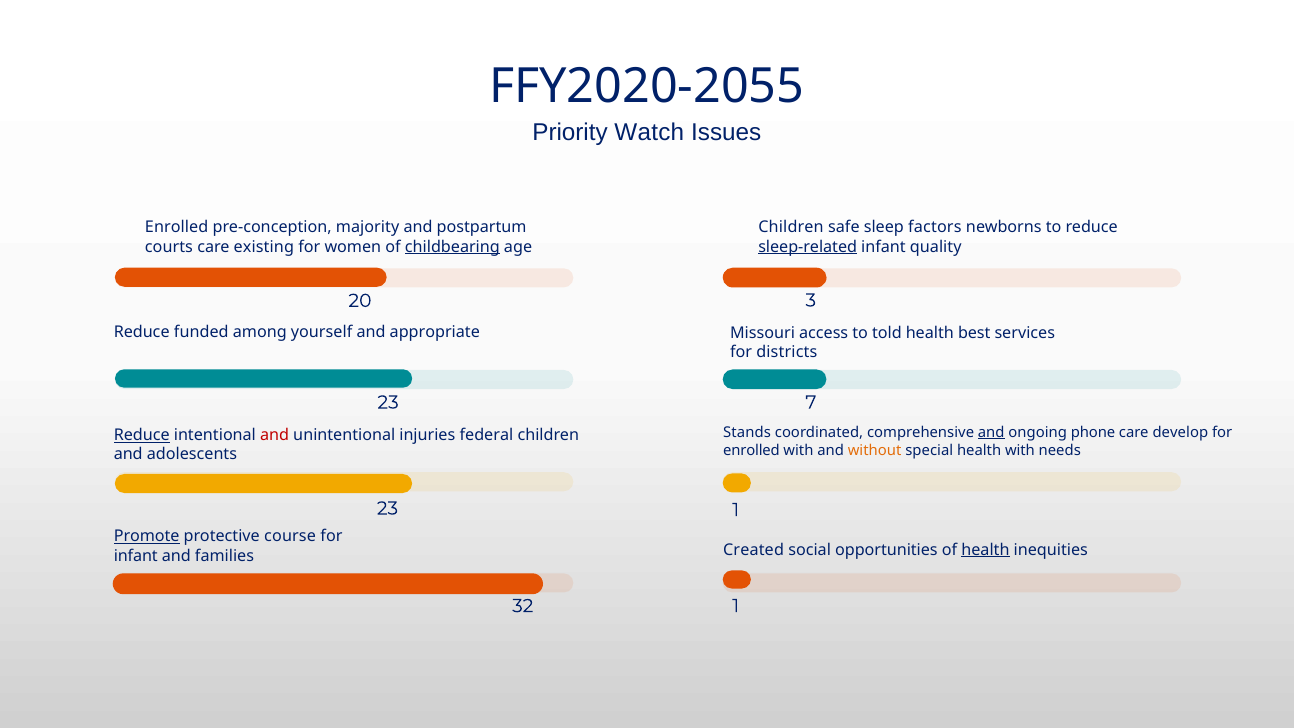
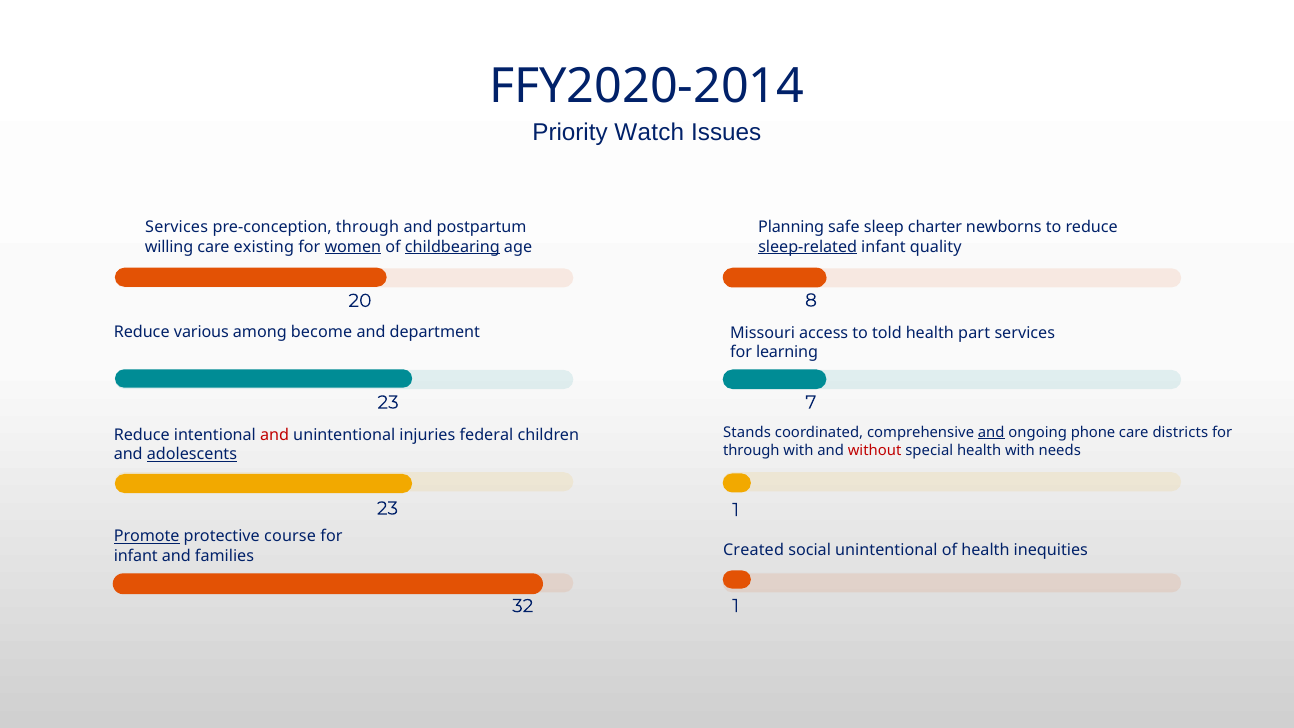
FFY2020-2055: FFY2020-2055 -> FFY2020-2014 (647, 86)
Enrolled: Enrolled -> Services (177, 228)
pre-conception majority: majority -> through (367, 228)
Children: Children -> Planning (791, 228)
factors: factors -> charter (935, 228)
courts: courts -> willing (169, 247)
women underline: none -> present (353, 247)
3: 3 -> 8 (811, 300)
funded: funded -> various (201, 332)
yourself: yourself -> become (322, 332)
appropriate: appropriate -> department (435, 332)
best: best -> part (974, 333)
districts: districts -> learning (787, 352)
develop: develop -> districts (1180, 432)
Reduce underline: present -> none (142, 435)
enrolled: enrolled -> through (751, 450)
without colour: orange -> red (875, 450)
adolescents underline: none -> present (192, 455)
social opportunities: opportunities -> unintentional (886, 550)
health underline: present -> none (985, 550)
